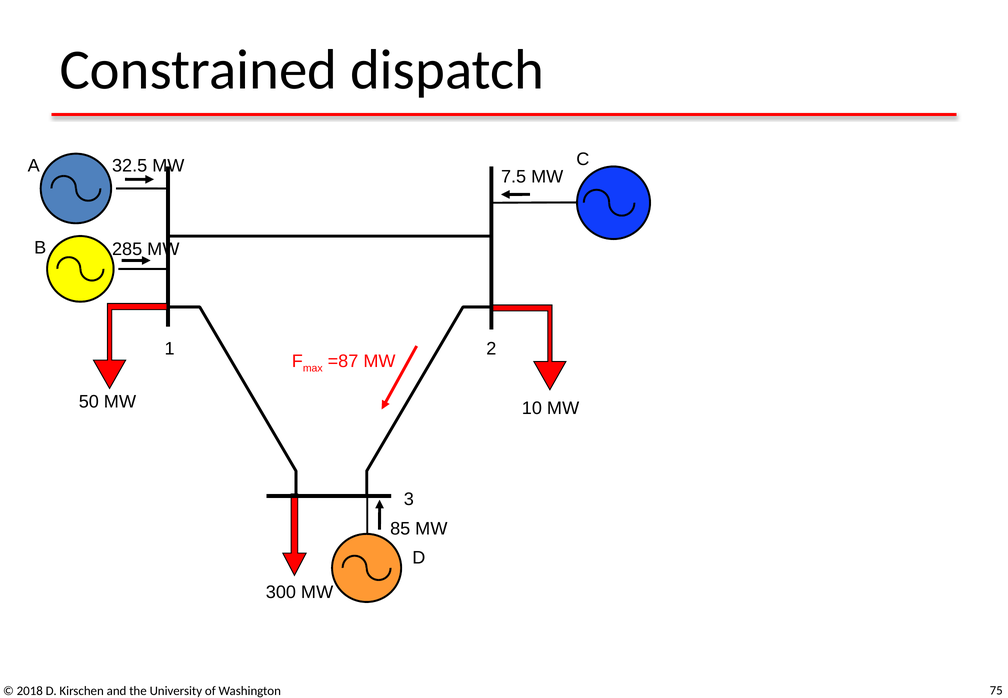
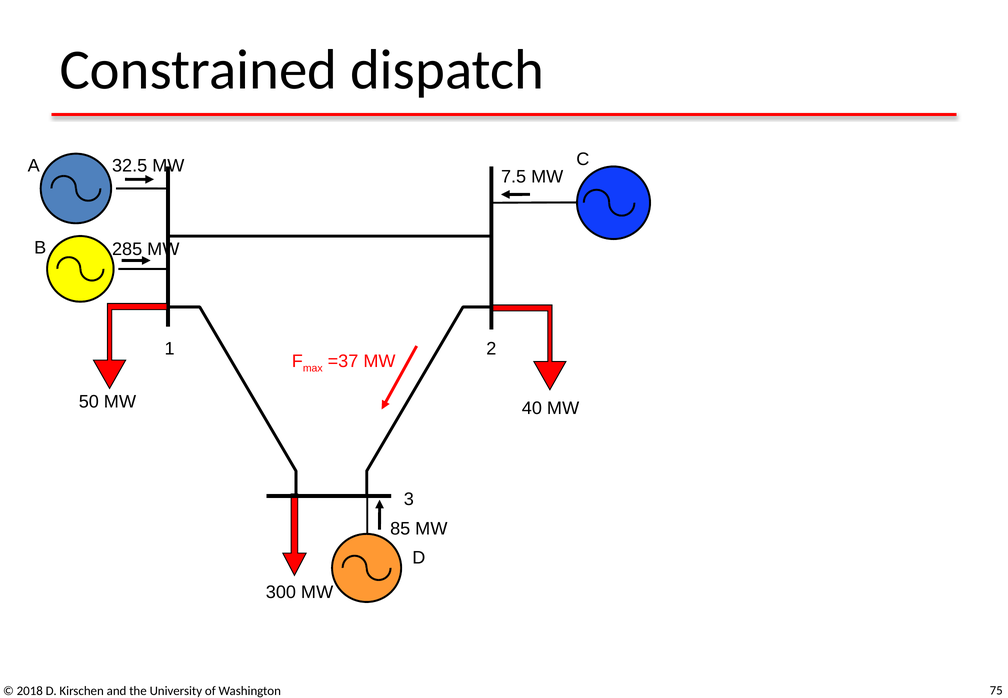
=87: =87 -> =37 (343, 361)
10: 10 -> 40 (532, 408)
